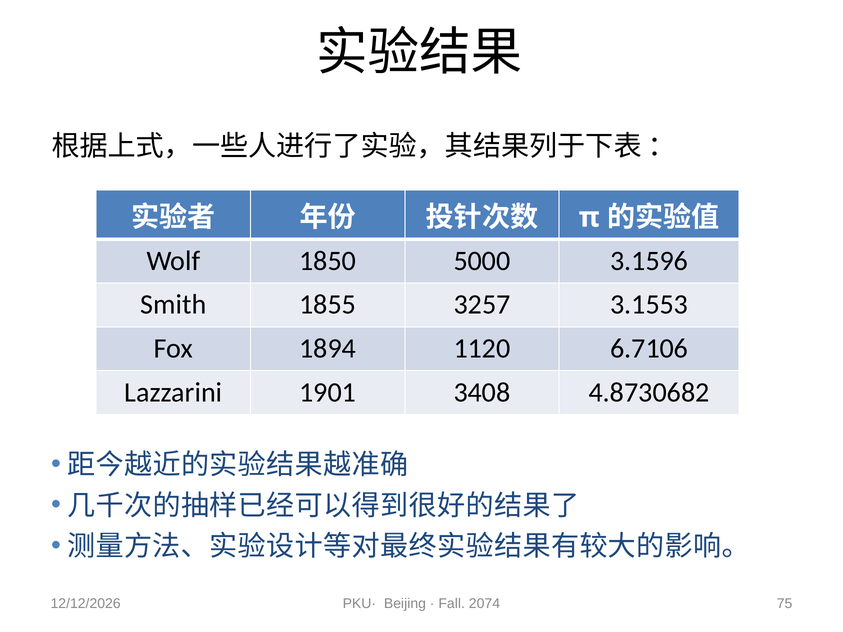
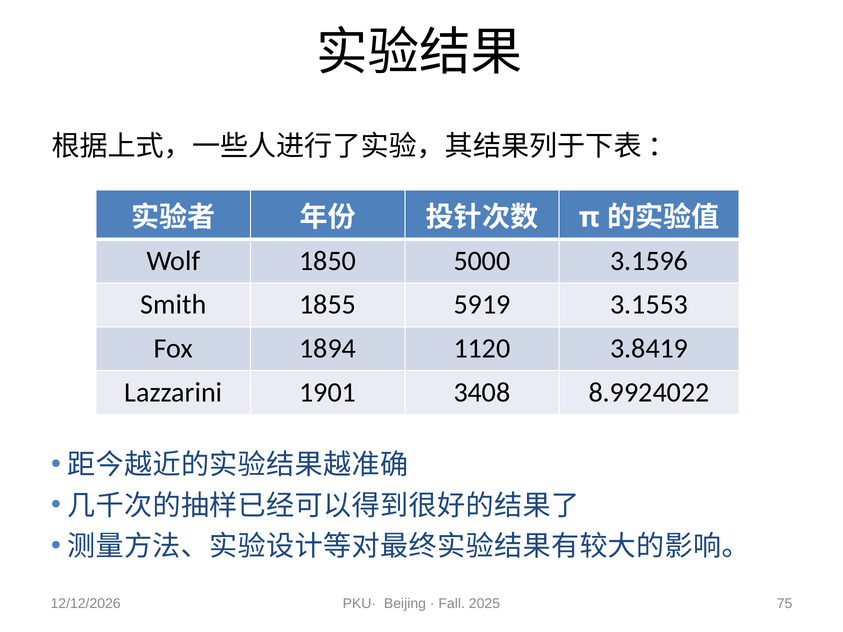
3257: 3257 -> 5919 (482, 305)
6.7106: 6.7106 -> 3.8419 (649, 349)
4.8730682: 4.8730682 -> 8.9924022 (649, 392)
2074: 2074 -> 2025 (484, 604)
